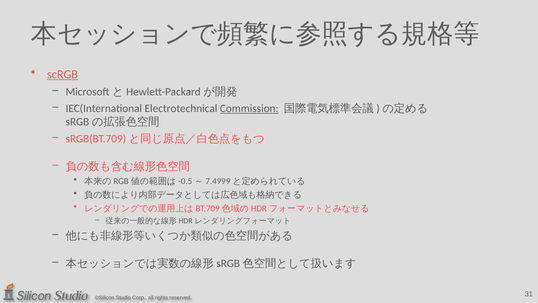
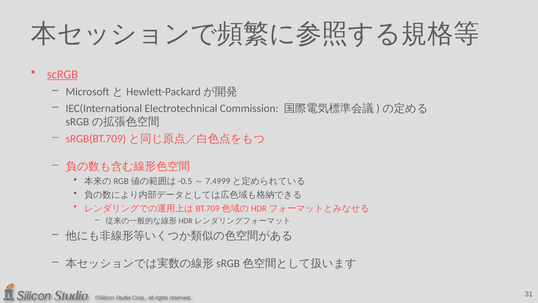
Commission underline: present -> none (249, 108)
